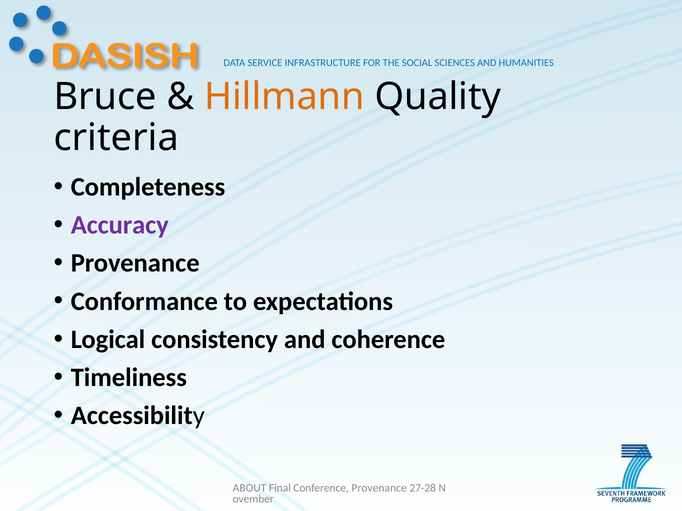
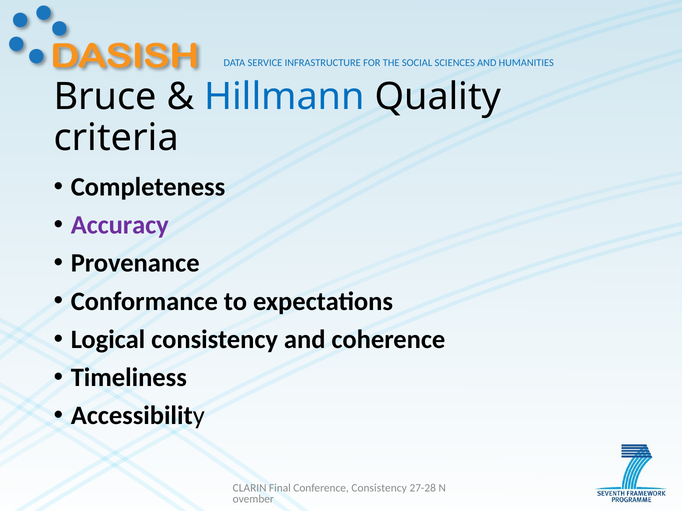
Hillmann colour: orange -> blue (284, 97)
ABOUT: ABOUT -> CLARIN (250, 488)
Conference Provenance: Provenance -> Consistency (379, 488)
